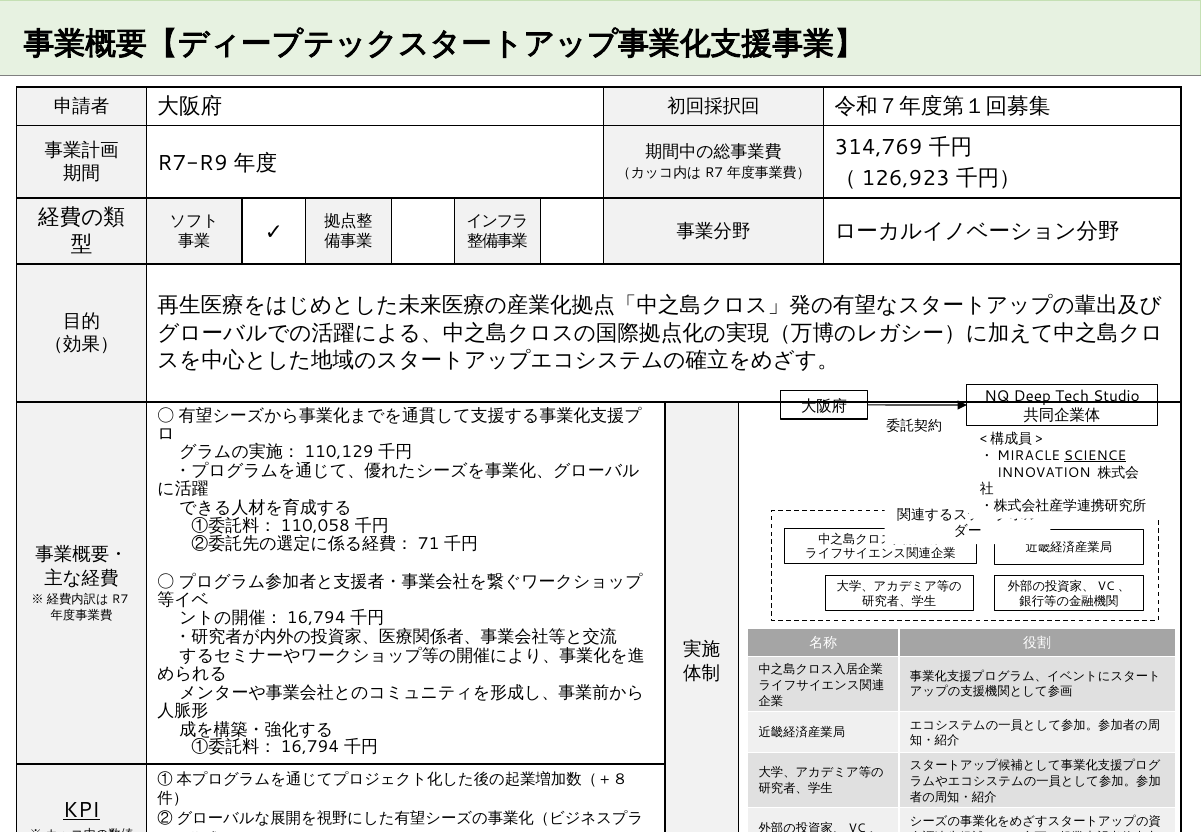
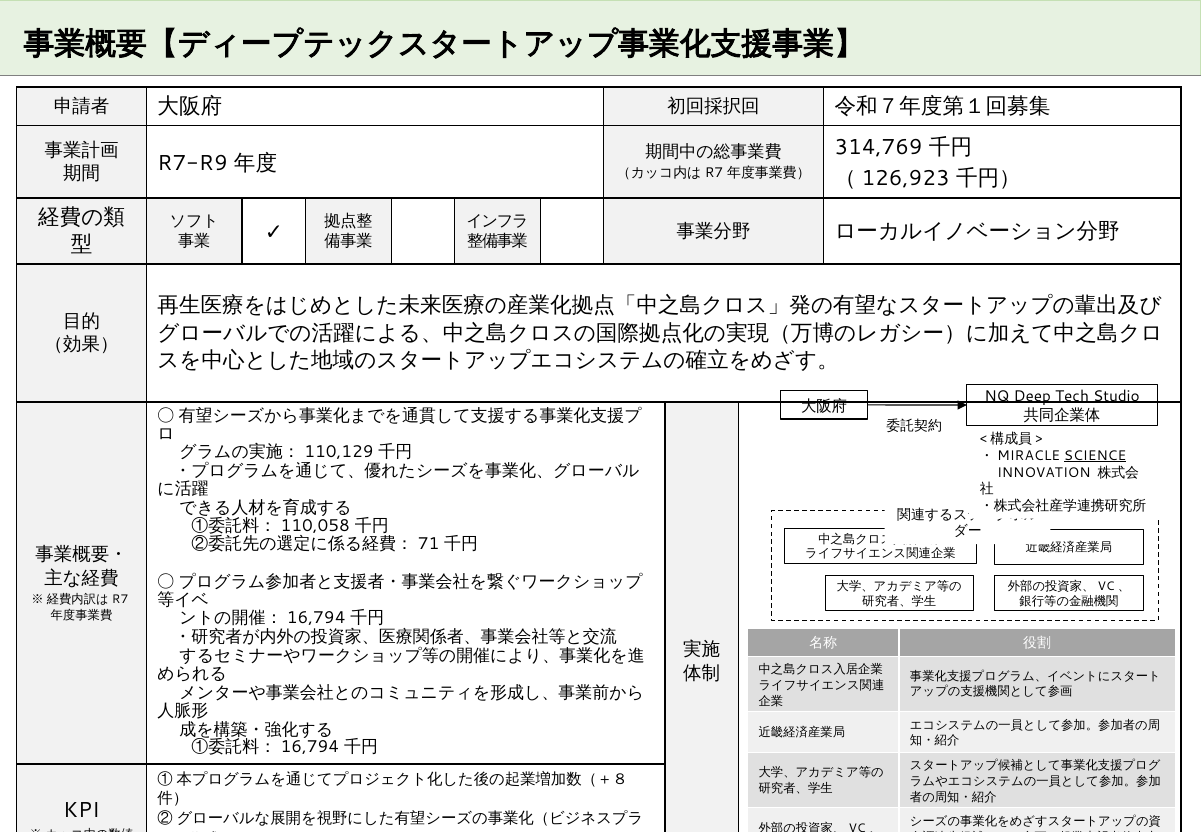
KPI underline: present -> none (82, 810)
